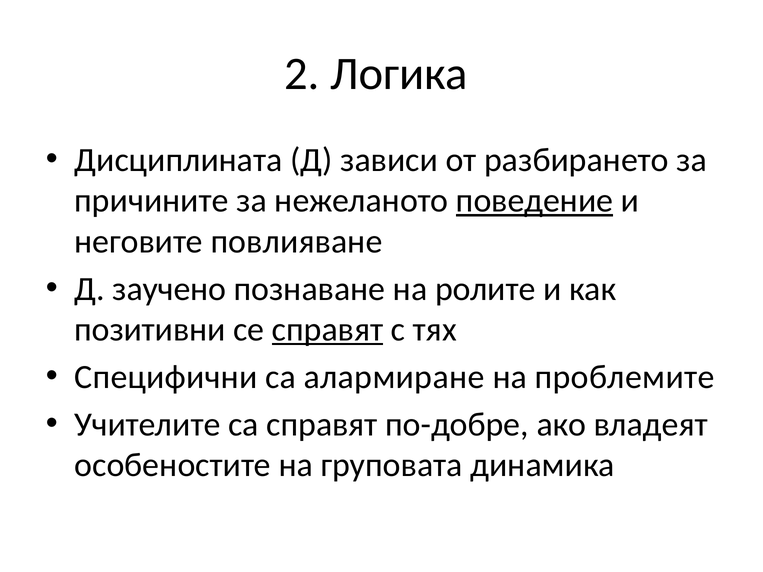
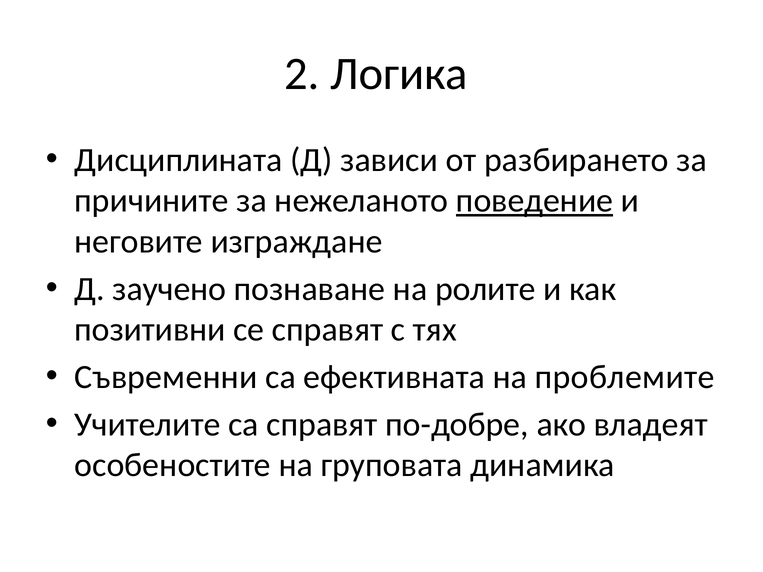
повлияване: повлияване -> изграждане (297, 241)
справят underline: present -> none (328, 330)
Специфични: Специфични -> Съвременни (166, 377)
алармиране: алармиране -> ефективната (394, 377)
